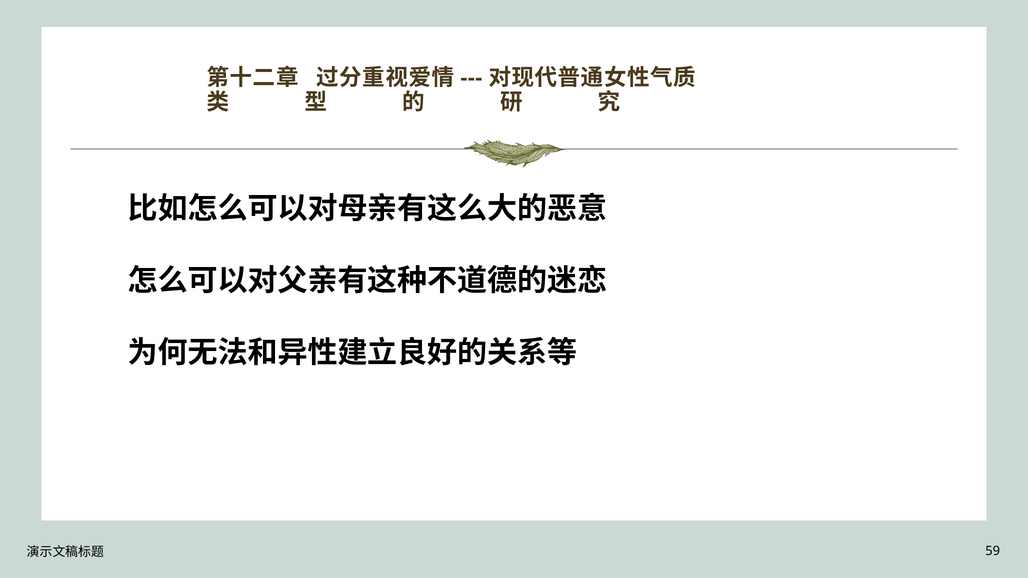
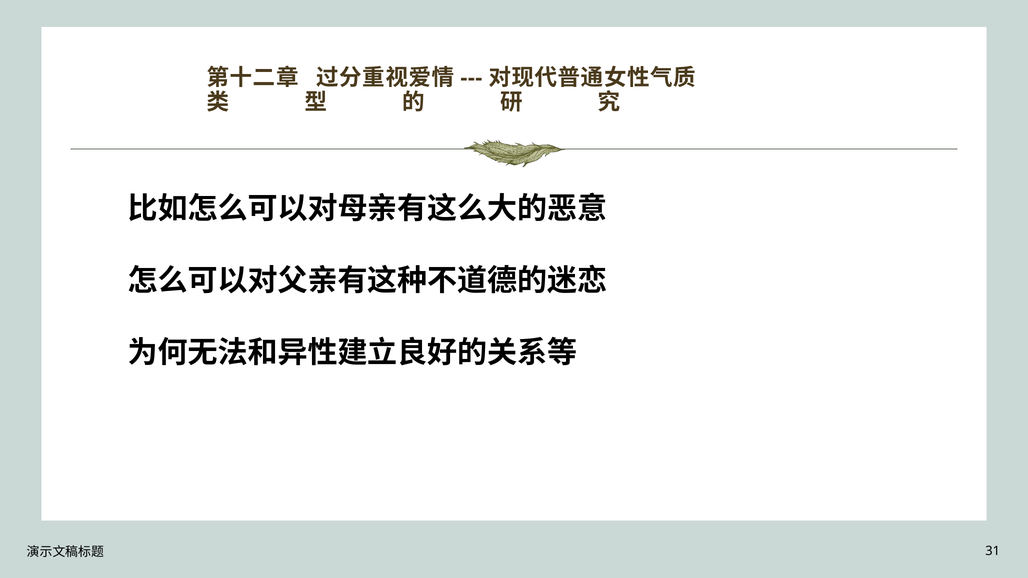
59: 59 -> 31 (993, 551)
